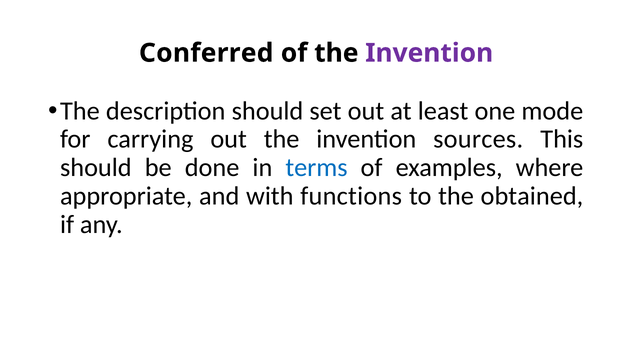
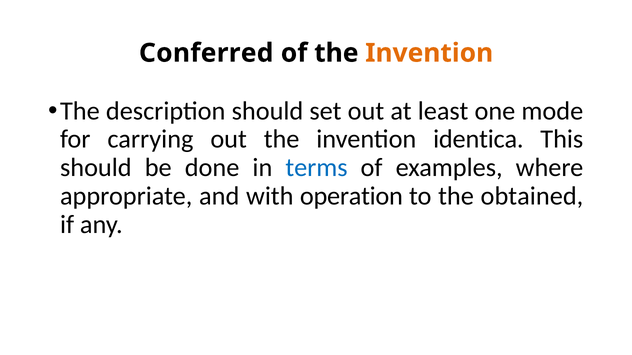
Invention colour: purple -> orange (429, 53)
sources: sources -> identica (478, 139)
functions: functions -> operation (351, 196)
